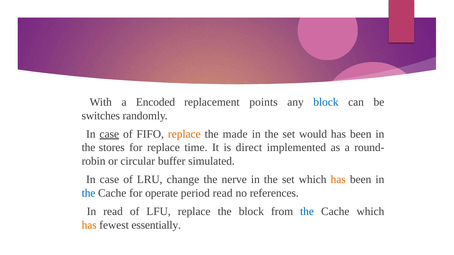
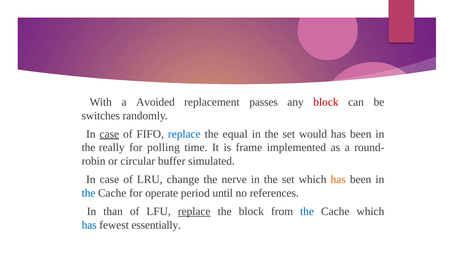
Encoded: Encoded -> Avoided (155, 102)
points: points -> passes (264, 102)
block colour: blue -> red (326, 102)
replace colour: orange -> blue (184, 134)
made: made -> equal (235, 134)
stores: stores -> really (112, 148)
for replace: replace -> polling (163, 148)
direct: direct -> frame (249, 148)
period read: read -> until (223, 193)
In read: read -> than (113, 212)
replace underline: none -> present (194, 212)
has colour: orange -> blue (89, 225)
